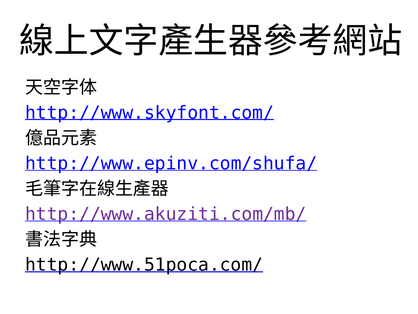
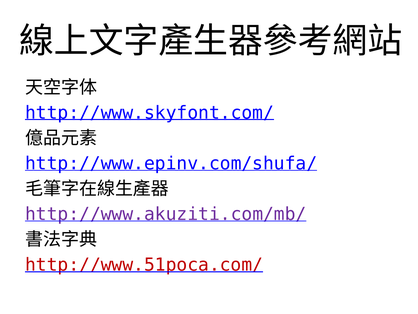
http://www.51poca.com/ colour: black -> red (144, 265)
